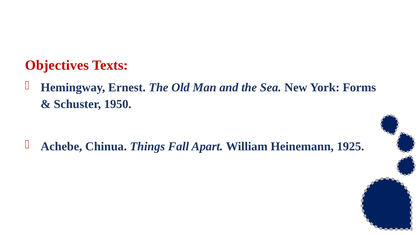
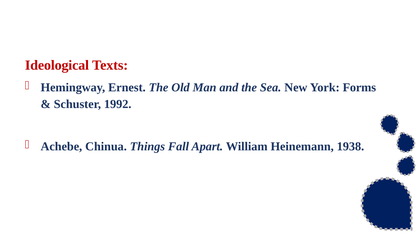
Objectives: Objectives -> Ideological (57, 65)
1950: 1950 -> 1992 (118, 104)
1925: 1925 -> 1938 (351, 147)
